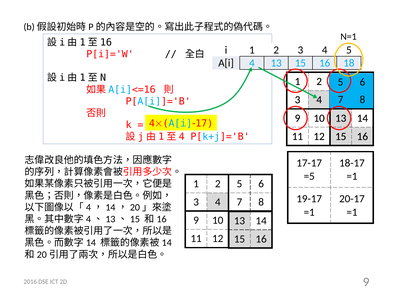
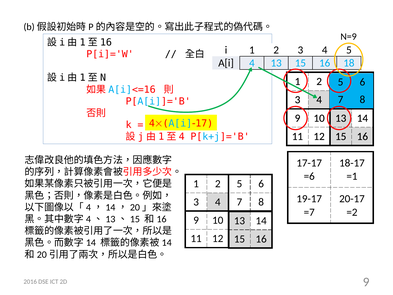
N=1: N=1 -> N=9 (349, 37)
=5: =5 -> =6 (309, 176)
=1: =1 -> =7 (309, 212)
=1: =1 -> =2 (352, 212)
